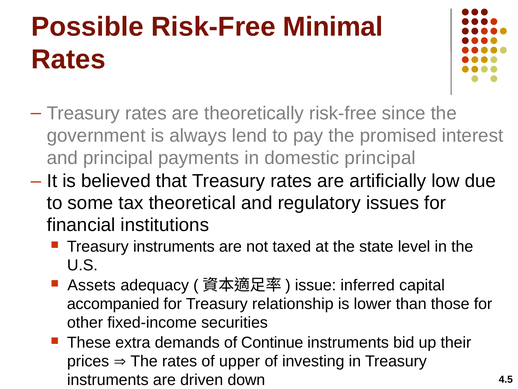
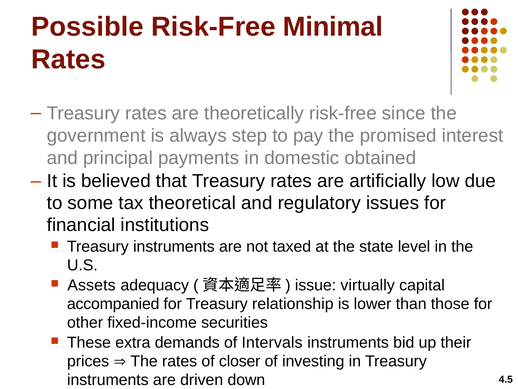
lend: lend -> step (250, 135)
domestic principal: principal -> obtained (380, 158)
inferred: inferred -> virtually (368, 285)
Continue: Continue -> Intervals (272, 342)
upper: upper -> closer (240, 361)
